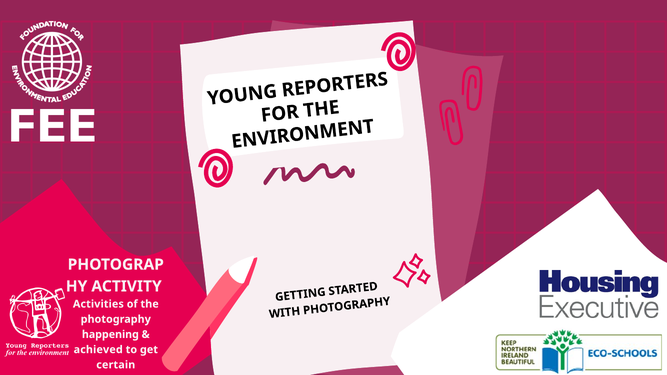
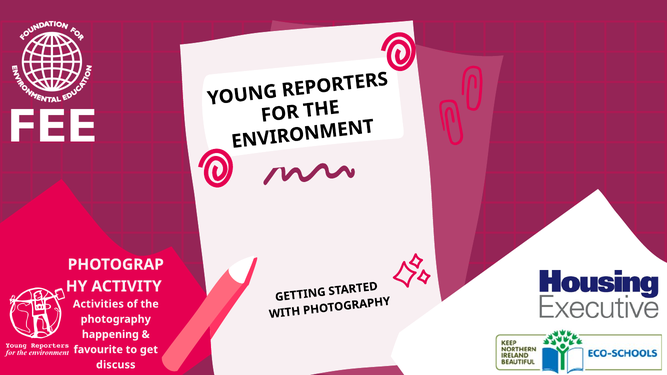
achieved: achieved -> favourite (98, 350)
certain: certain -> discuss (116, 365)
